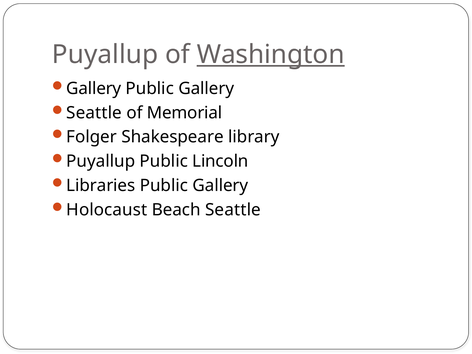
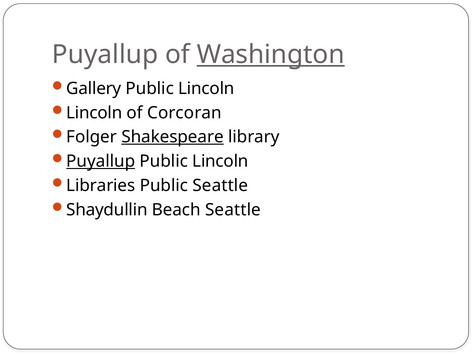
Gallery: Gallery -> Lincoln (206, 88)
Seattle: Seattle -> Lincoln (94, 113)
Memorial: Memorial -> Corcoran (184, 113)
Shakespeare underline: none -> present (173, 137)
Puyallup underline: none -> present (101, 161)
Gallery: Gallery -> Seattle (220, 185)
Holocaust: Holocaust -> Shaydullin (107, 210)
